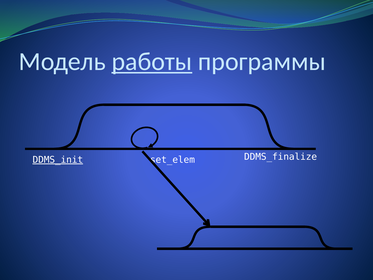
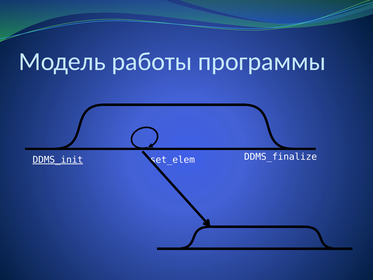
работы underline: present -> none (152, 62)
